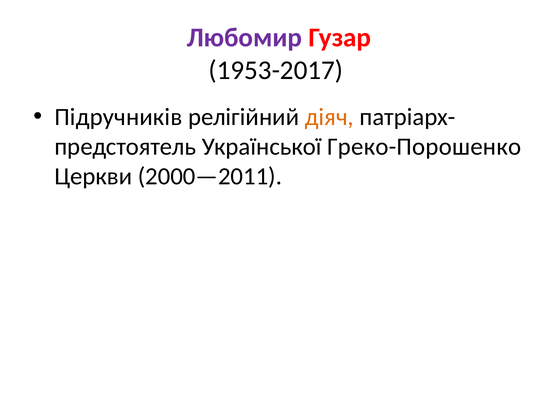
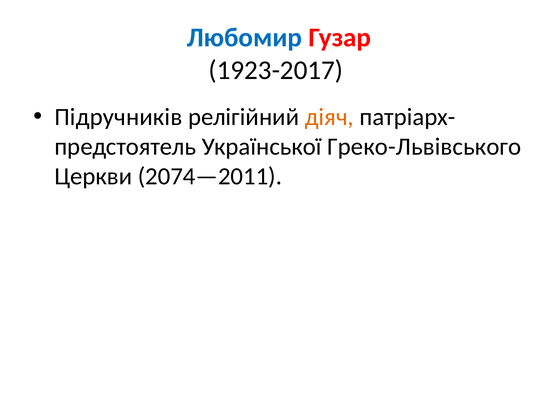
Любомир colour: purple -> blue (244, 38)
1953-2017: 1953-2017 -> 1923-2017 (276, 70)
Греко-Порошенко: Греко-Порошенко -> Греко-Львівського (424, 147)
2000—2011: 2000—2011 -> 2074—2011 (210, 177)
